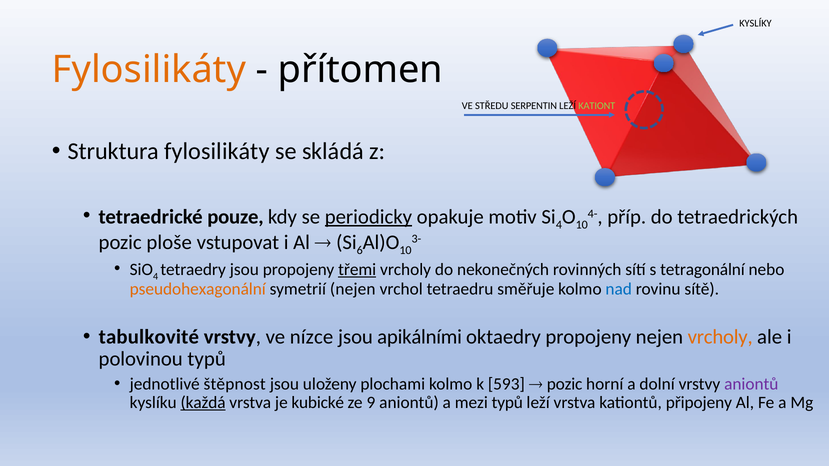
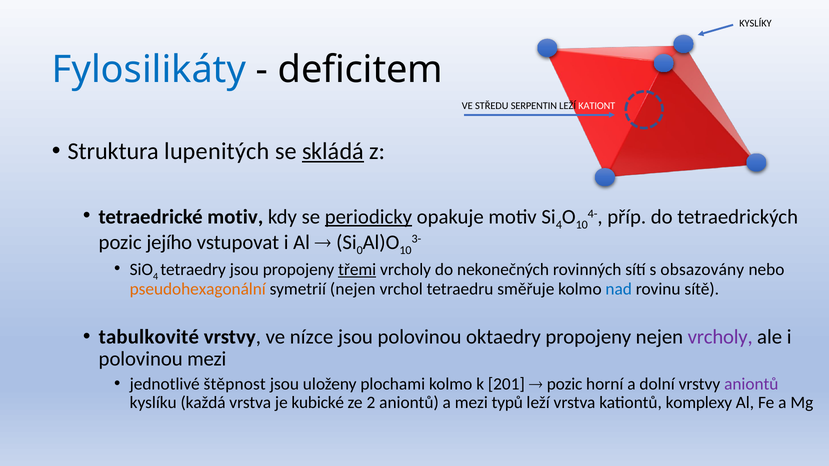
Fylosilikáty colour: orange -> blue (149, 70)
přítomen: přítomen -> deficitem (360, 70)
KATIONT colour: light green -> white (597, 106)
Struktura fylosilikáty: fylosilikáty -> lupenitých (217, 151)
skládá underline: none -> present (333, 151)
tetraedrické pouze: pouze -> motiv (235, 217)
ploše: ploše -> jejího (169, 242)
6: 6 -> 0 (360, 250)
tetragonální: tetragonální -> obsazovány (702, 270)
jsou apikálními: apikálními -> polovinou (420, 337)
vrcholy colour: orange -> purple (720, 337)
polovinou typů: typů -> mezi (207, 359)
593: 593 -> 201 (506, 384)
každá underline: present -> none (203, 403)
9: 9 -> 2 (371, 403)
připojeny: připojeny -> komplexy (699, 403)
